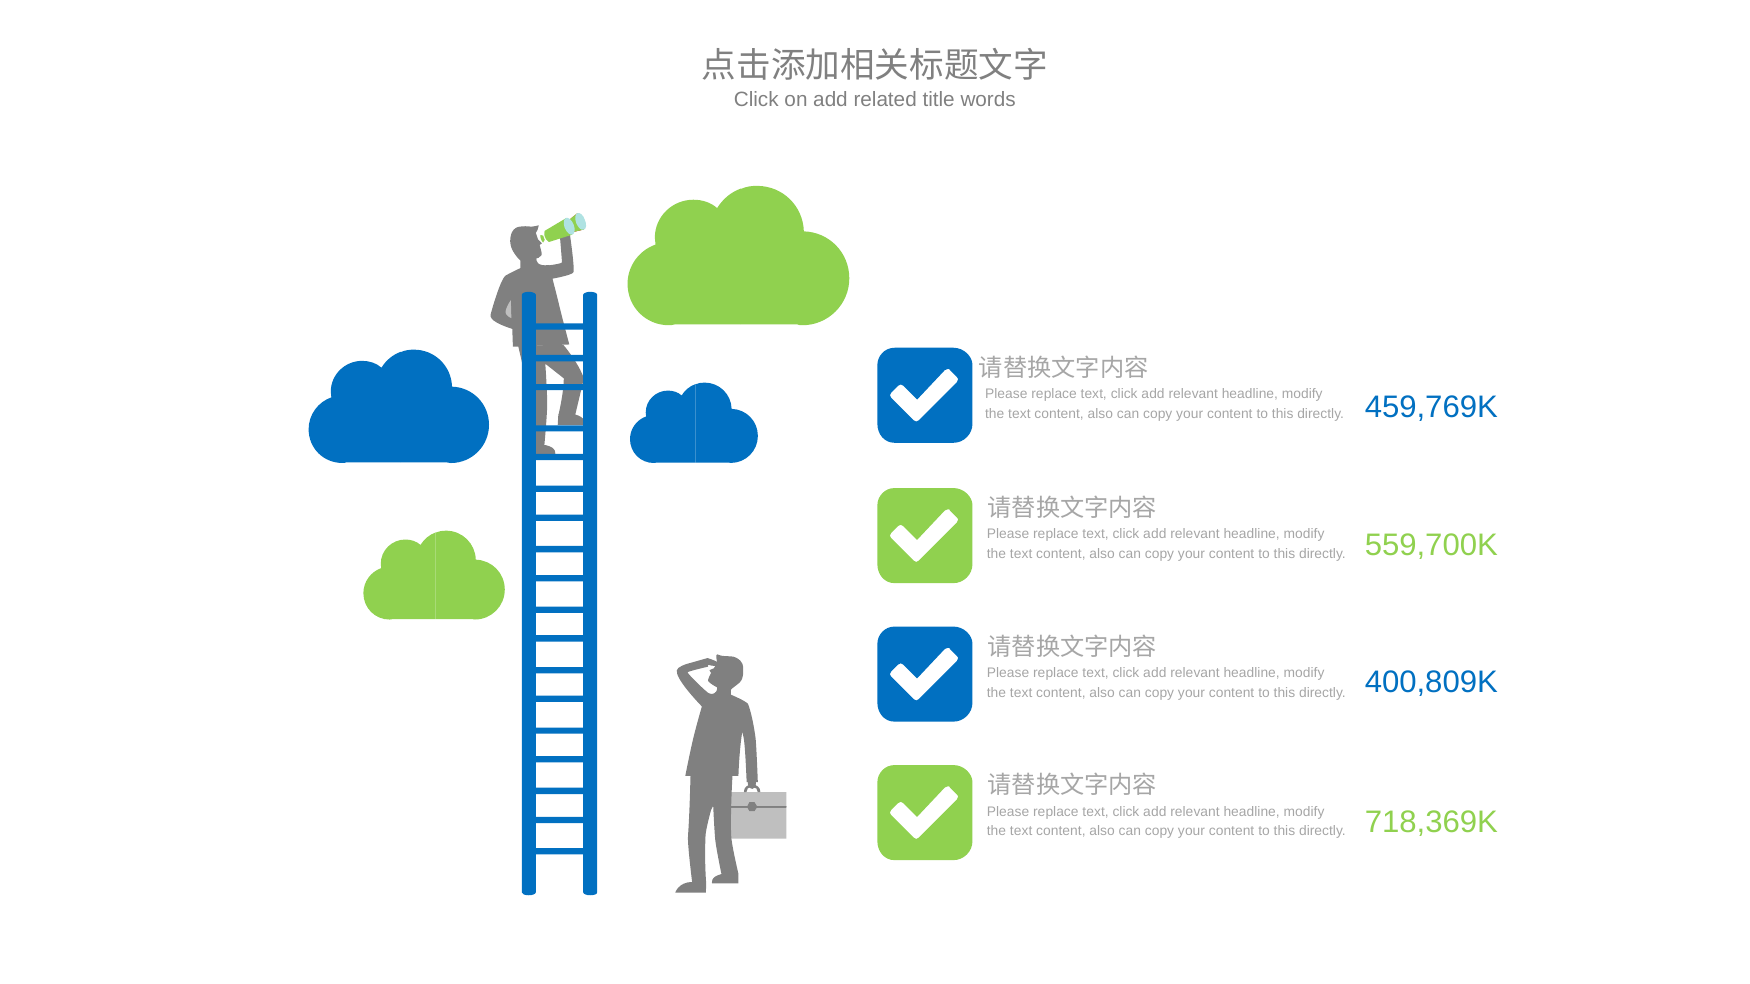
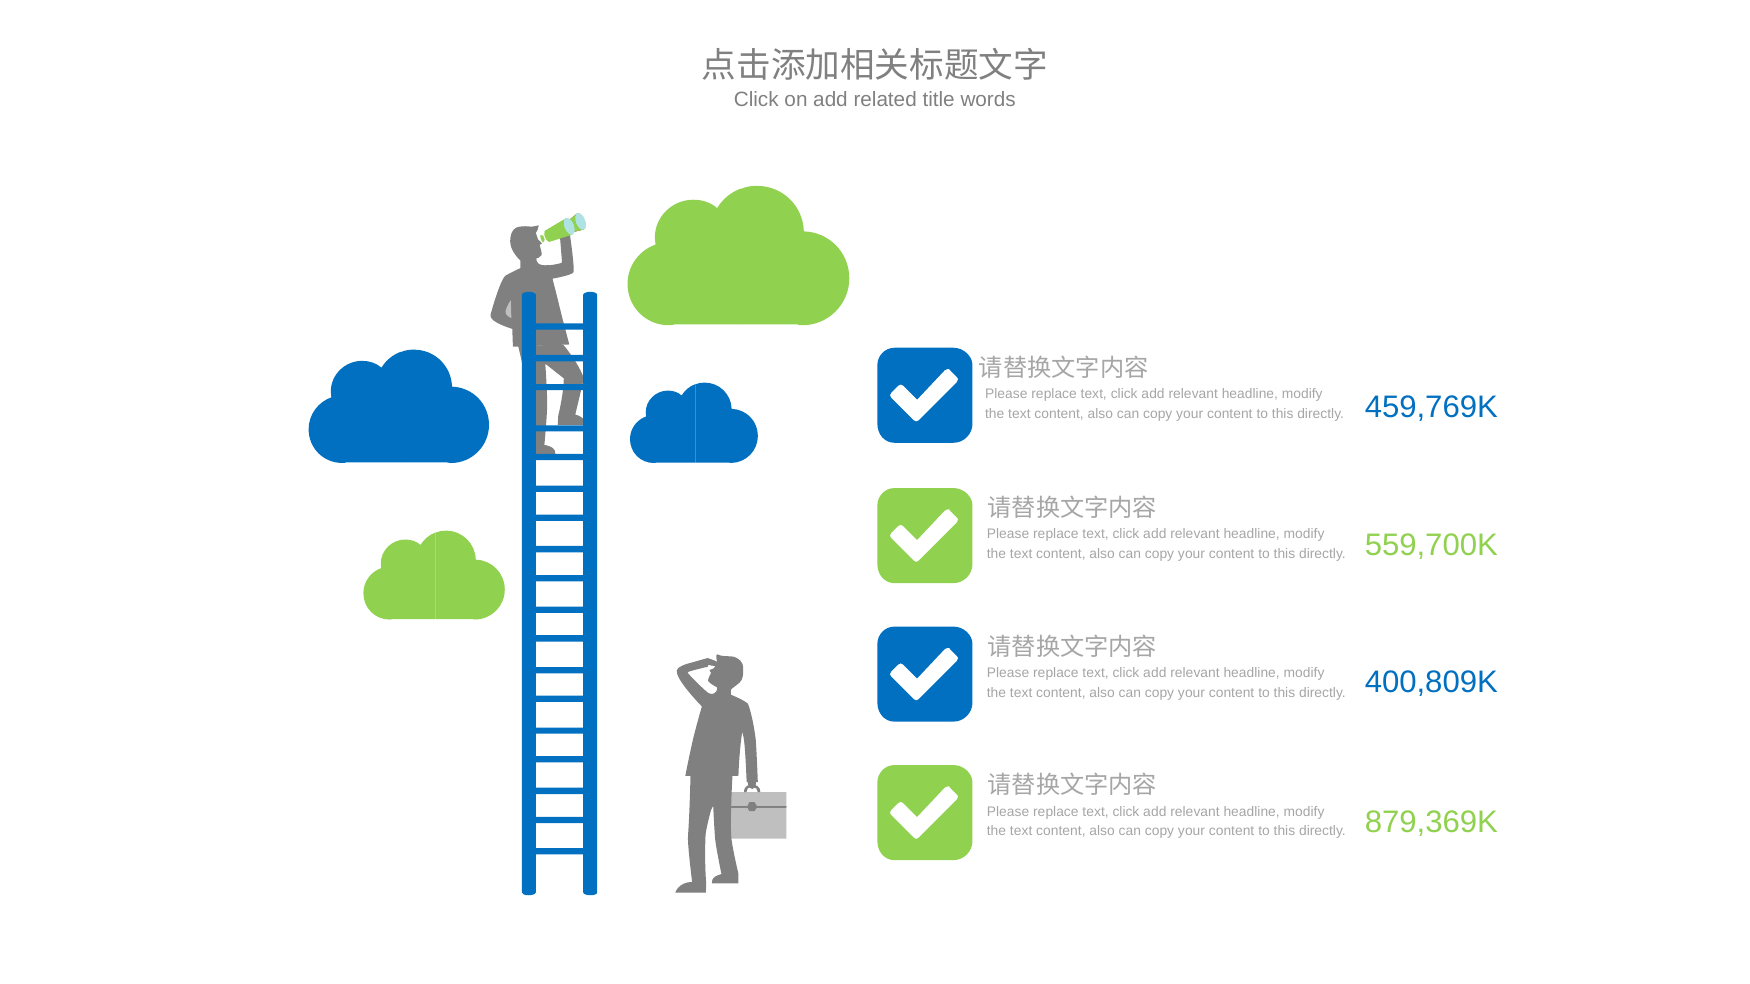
718,369K: 718,369K -> 879,369K (1431, 823)
